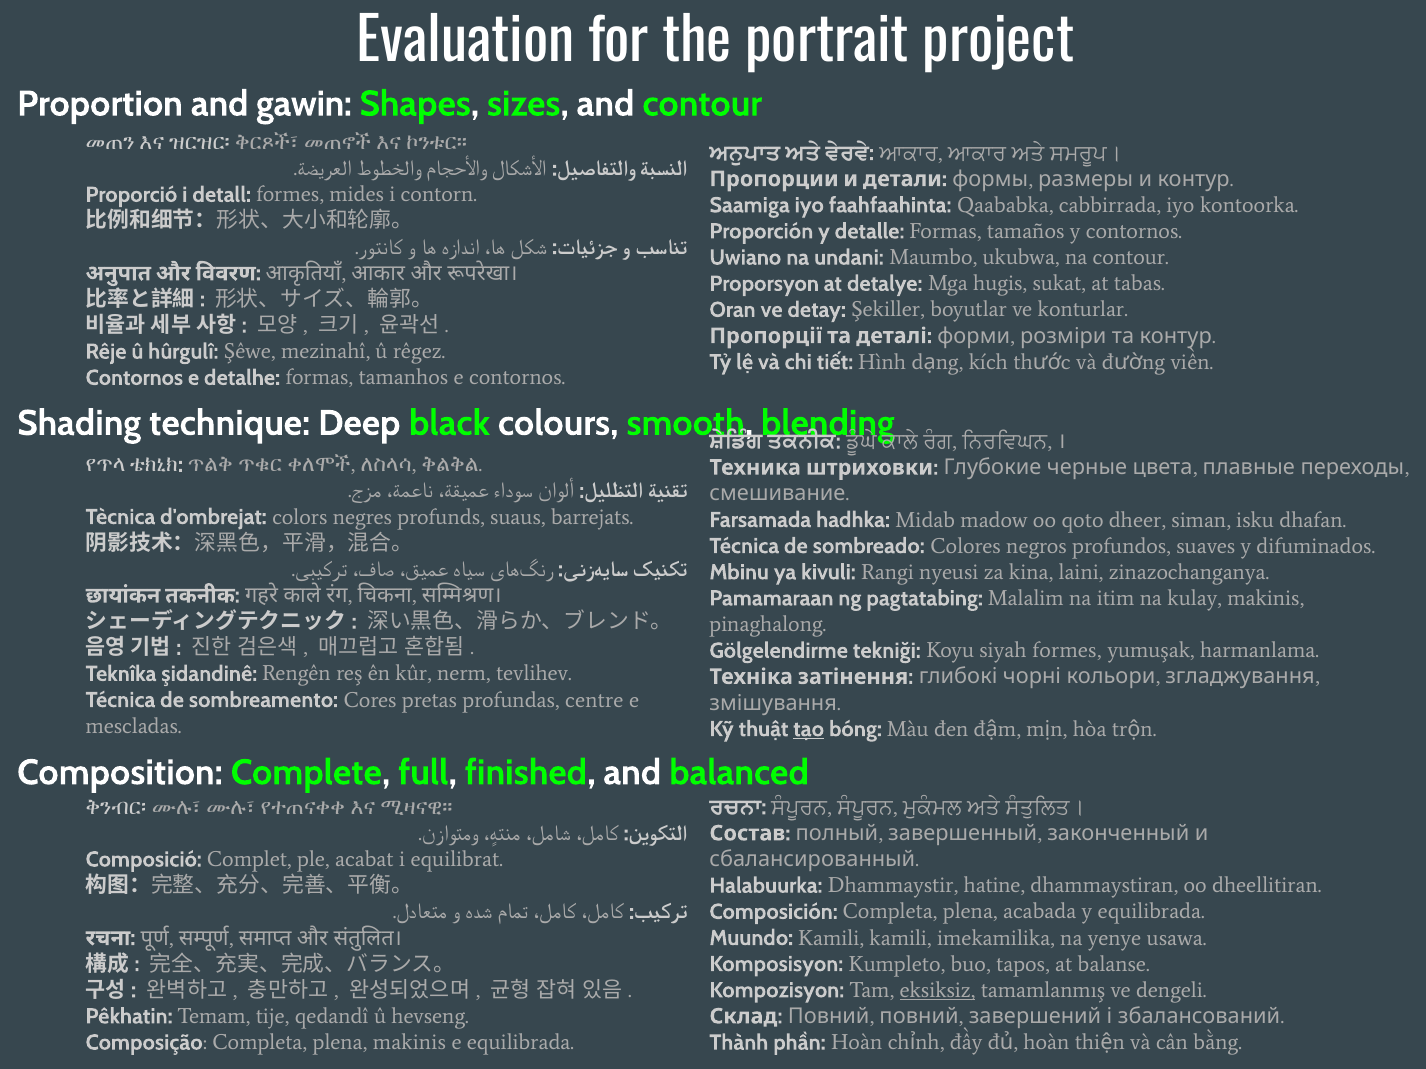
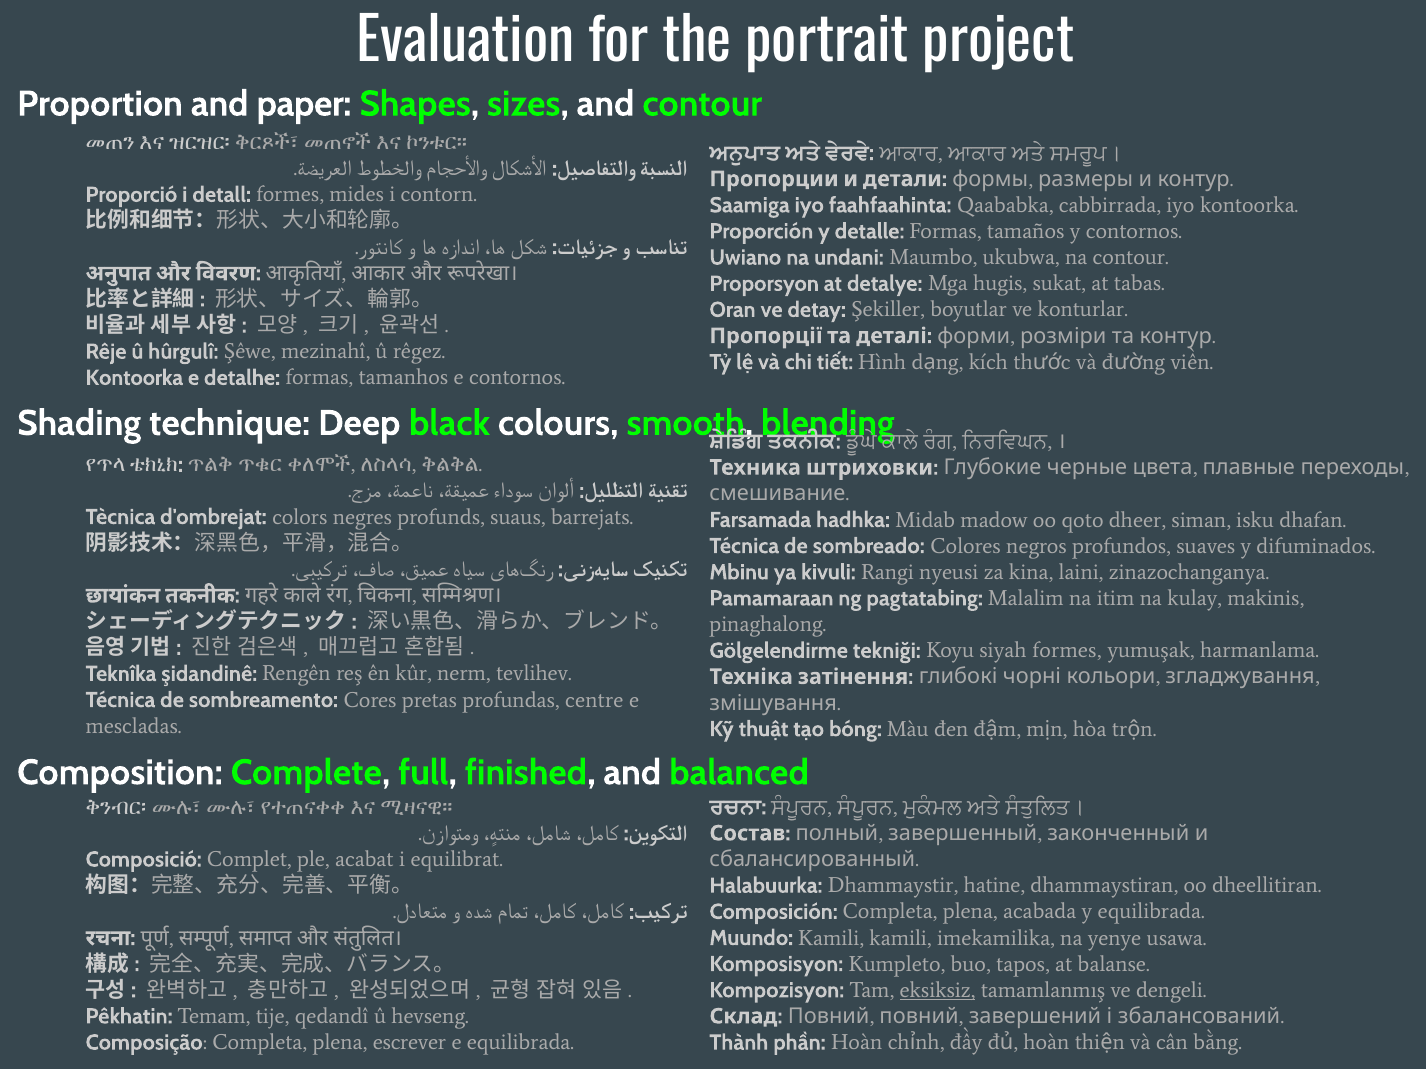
gawin: gawin -> paper (304, 104)
Contornos: Contornos -> Kontoorka (134, 378)
tạo underline: present -> none (809, 729)
plena makinis: makinis -> escrever (410, 1043)
